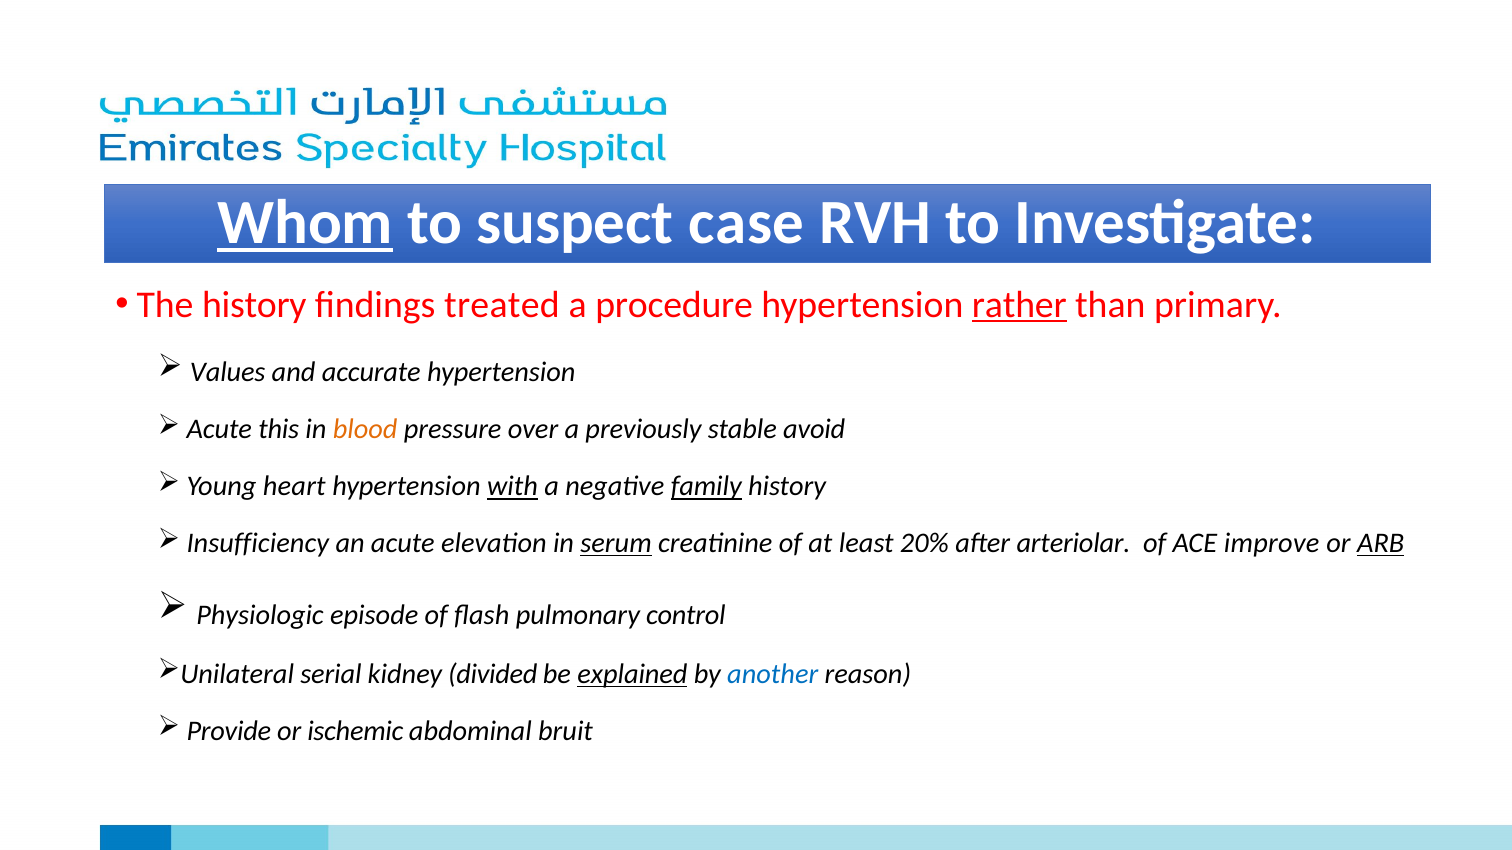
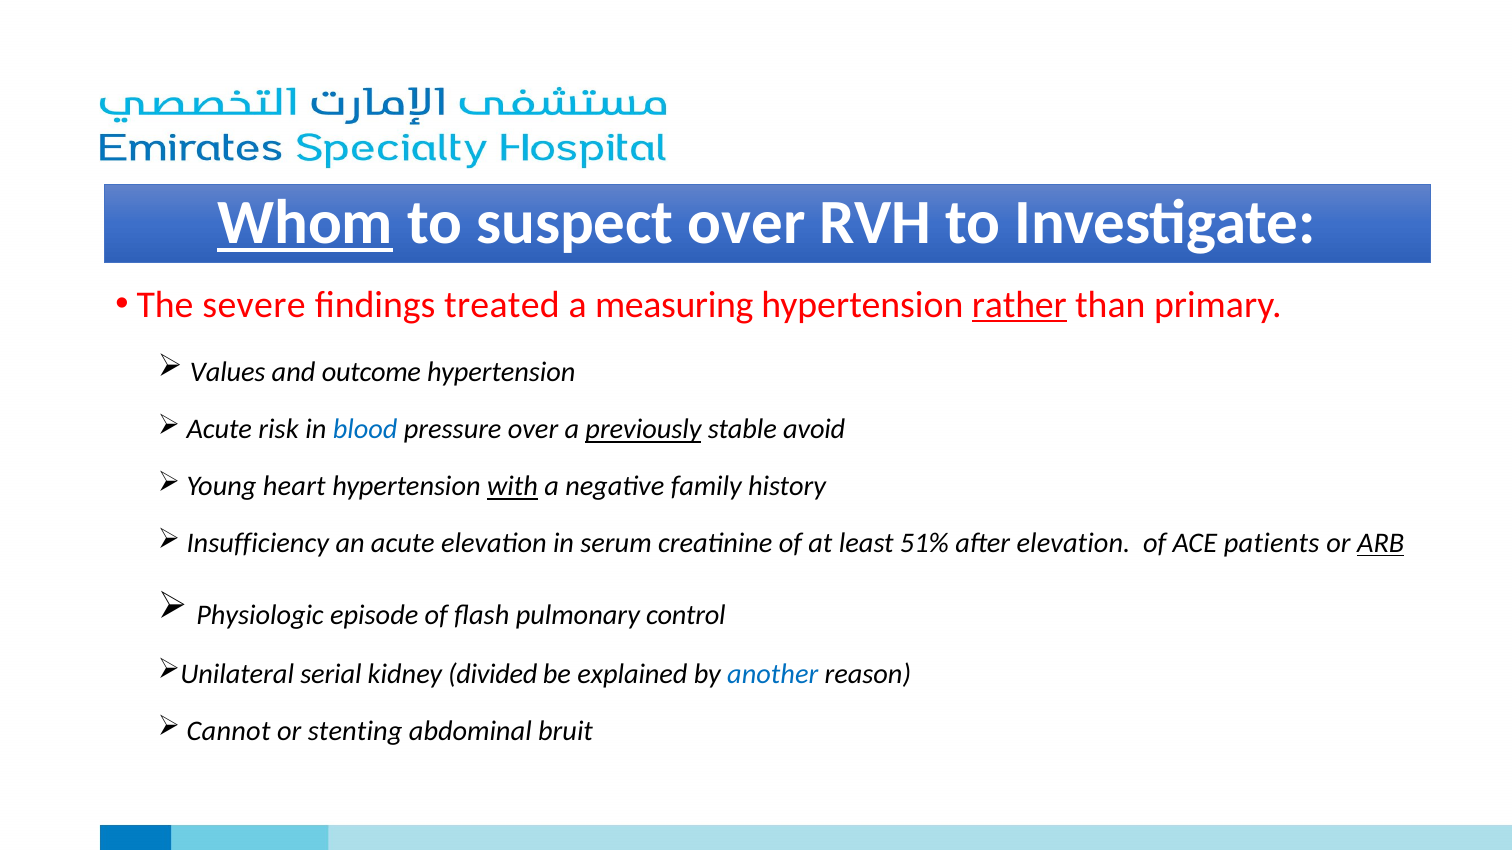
suspect case: case -> over (747, 223)
The history: history -> severe (254, 305)
procedure: procedure -> measuring (674, 305)
accurate: accurate -> outcome (371, 372)
this: this -> risk (279, 430)
blood colour: orange -> blue (365, 430)
previously underline: none -> present (644, 430)
family underline: present -> none (706, 487)
serum underline: present -> none (616, 544)
20%: 20% -> 51% (924, 544)
after arteriolar: arteriolar -> elevation (1073, 544)
improve: improve -> patients (1272, 544)
explained underline: present -> none (632, 675)
Provide: Provide -> Cannot (229, 731)
ischemic: ischemic -> stenting (355, 731)
